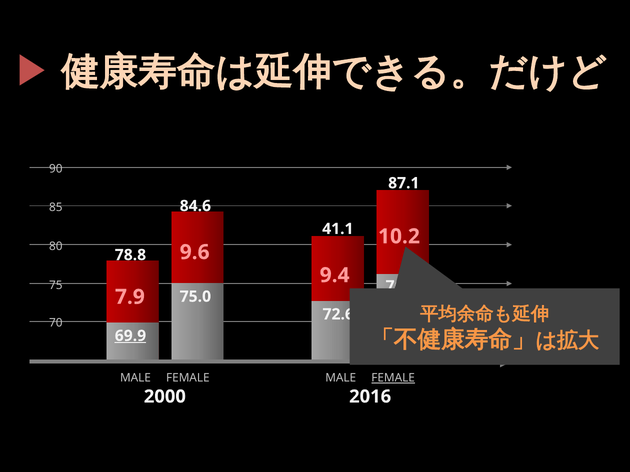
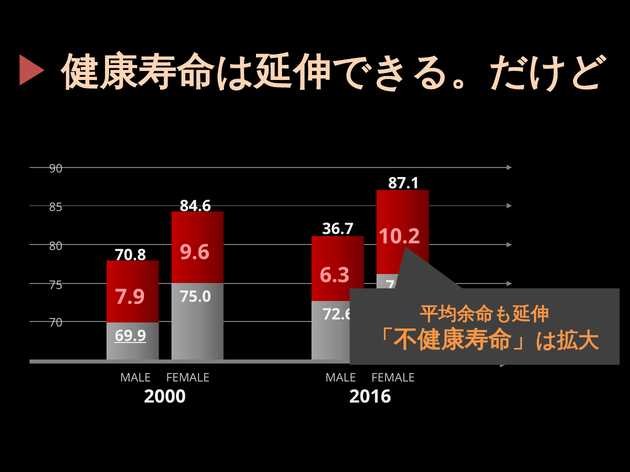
41.1: 41.1 -> 36.7 (338, 229)
78.8: 78.8 -> 70.8 (130, 255)
9.4: 9.4 -> 6.3 (335, 276)
FEMALE underline: present -> none (393, 378)
